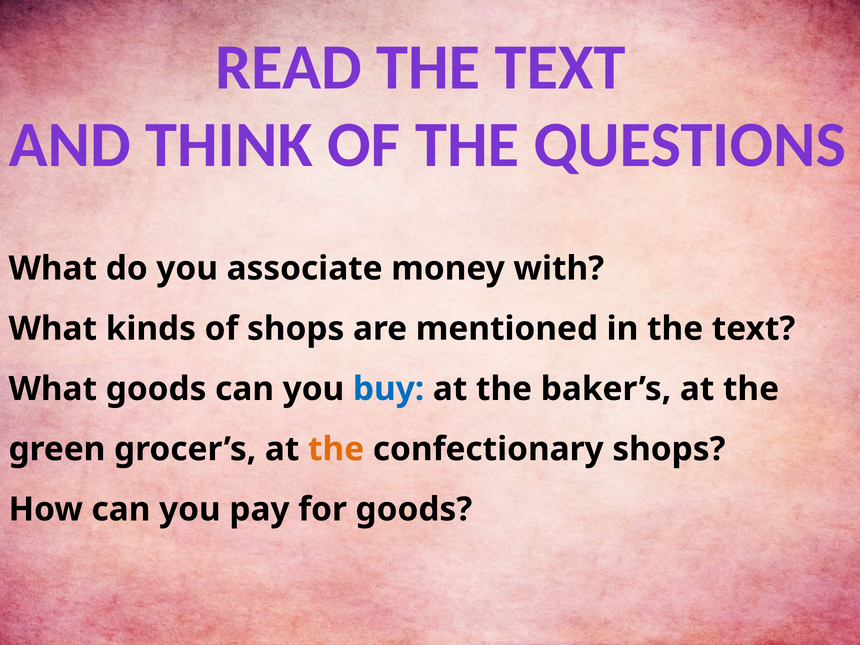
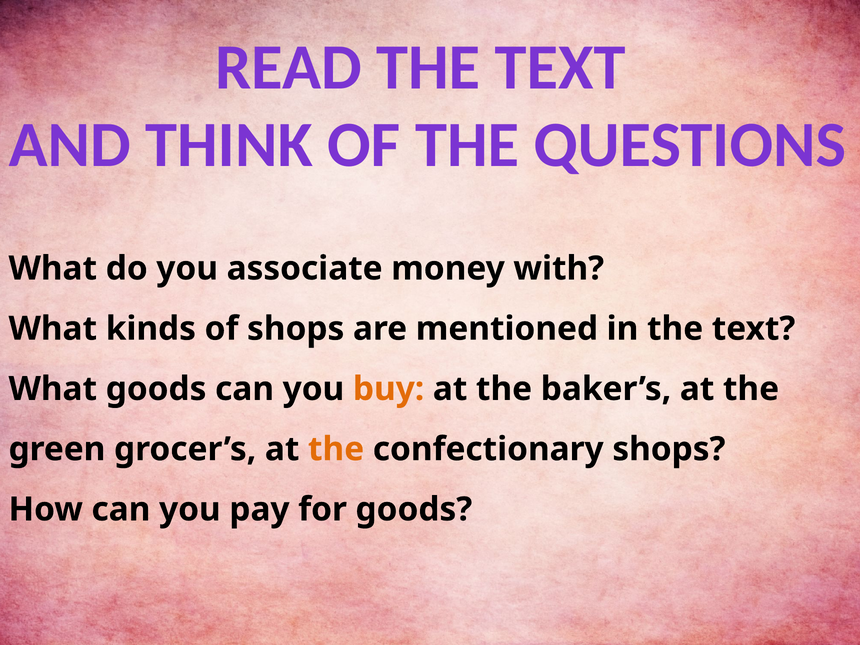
buy colour: blue -> orange (389, 389)
